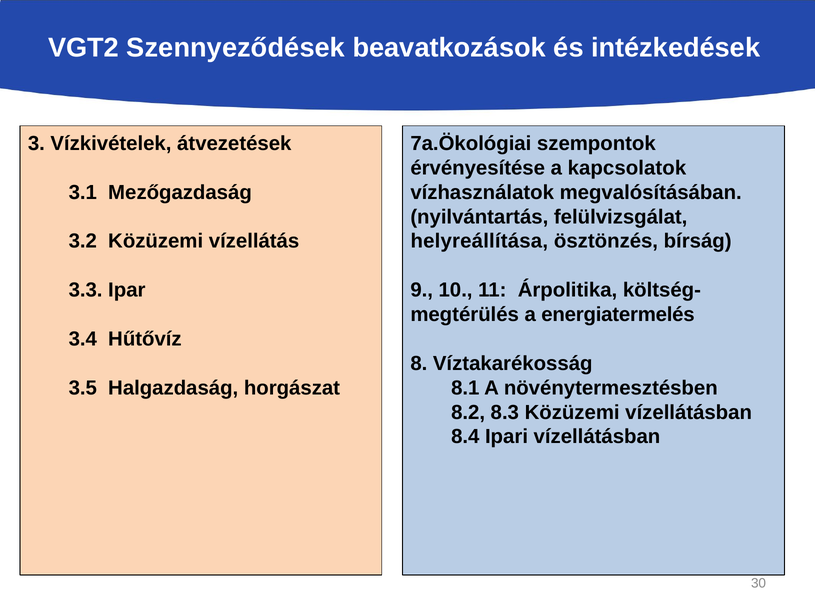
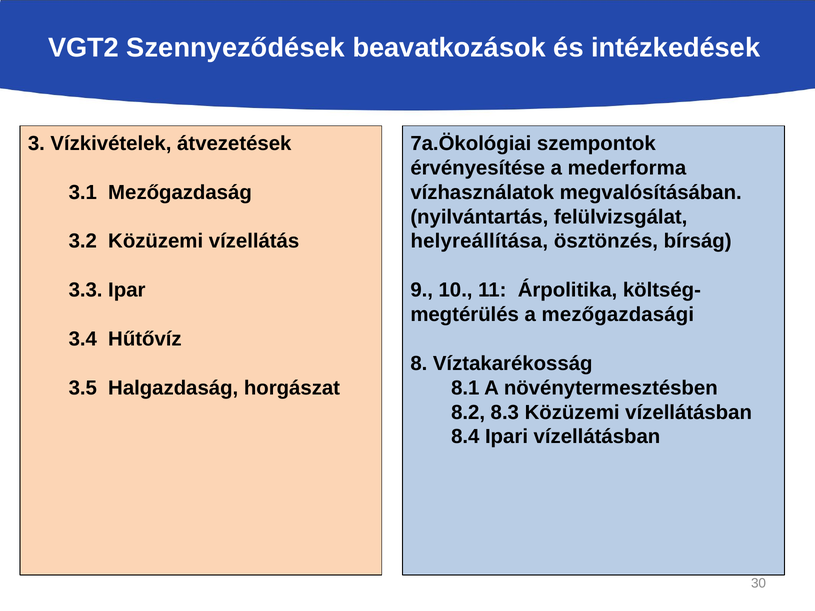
kapcsolatok: kapcsolatok -> mederforma (627, 168)
energiatermelés: energiatermelés -> mezőgazdasági (618, 315)
